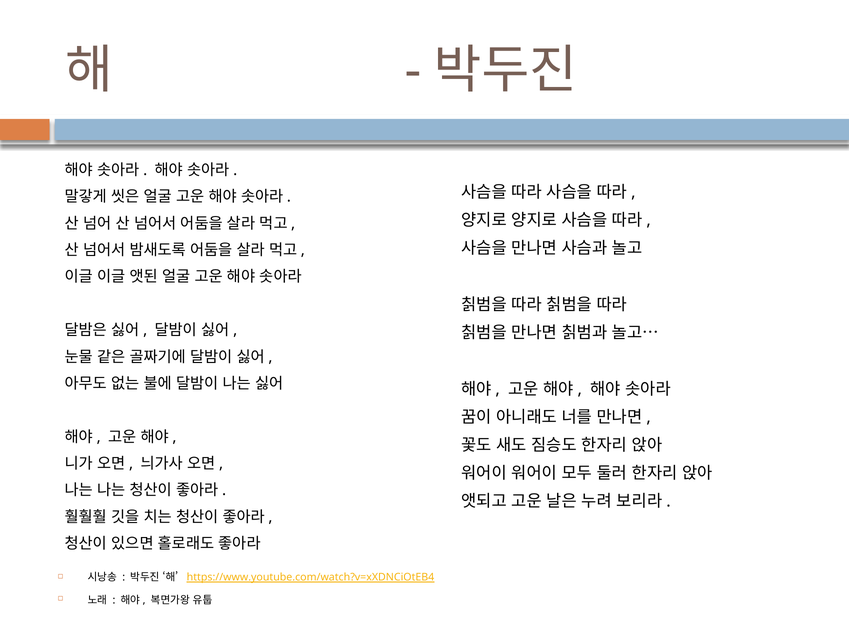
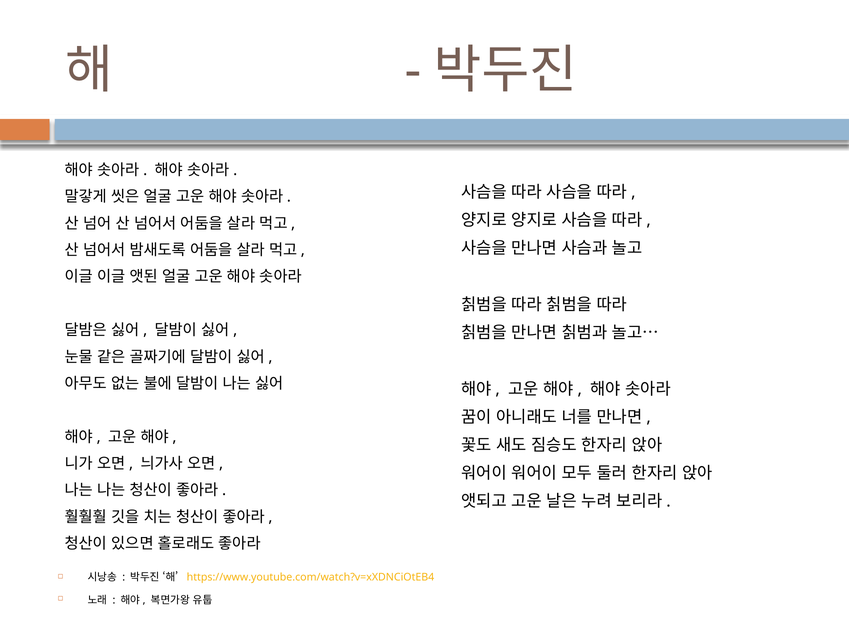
https://www.youtube.com/watch?v=xXDNCiOtEB4 underline: present -> none (311, 577)
